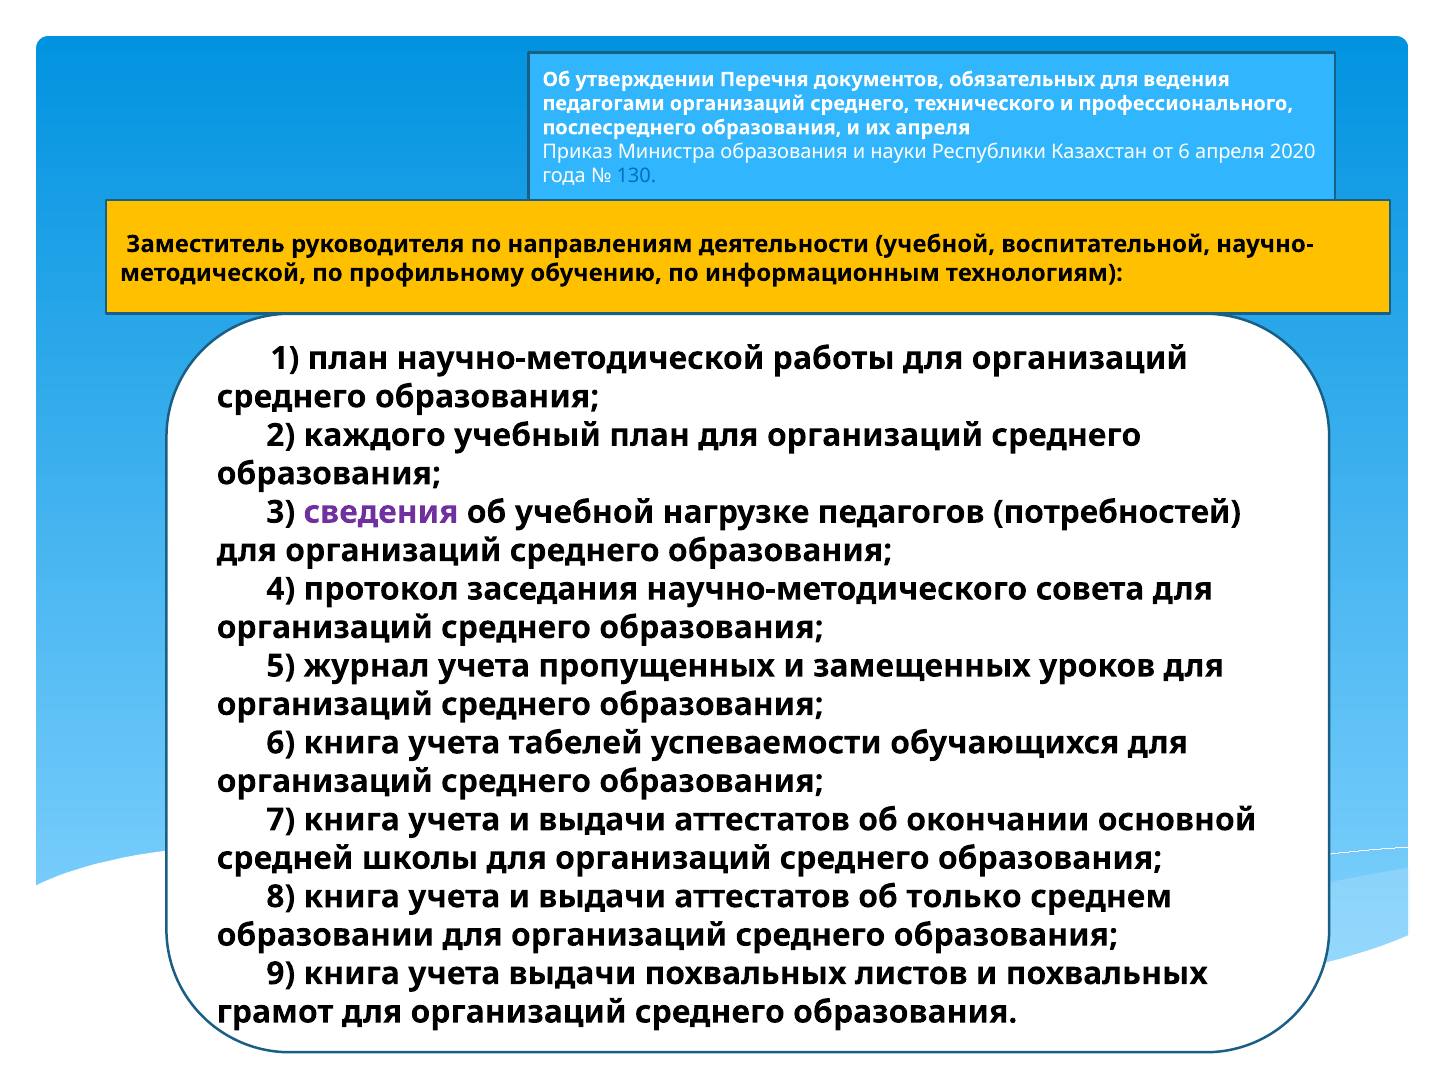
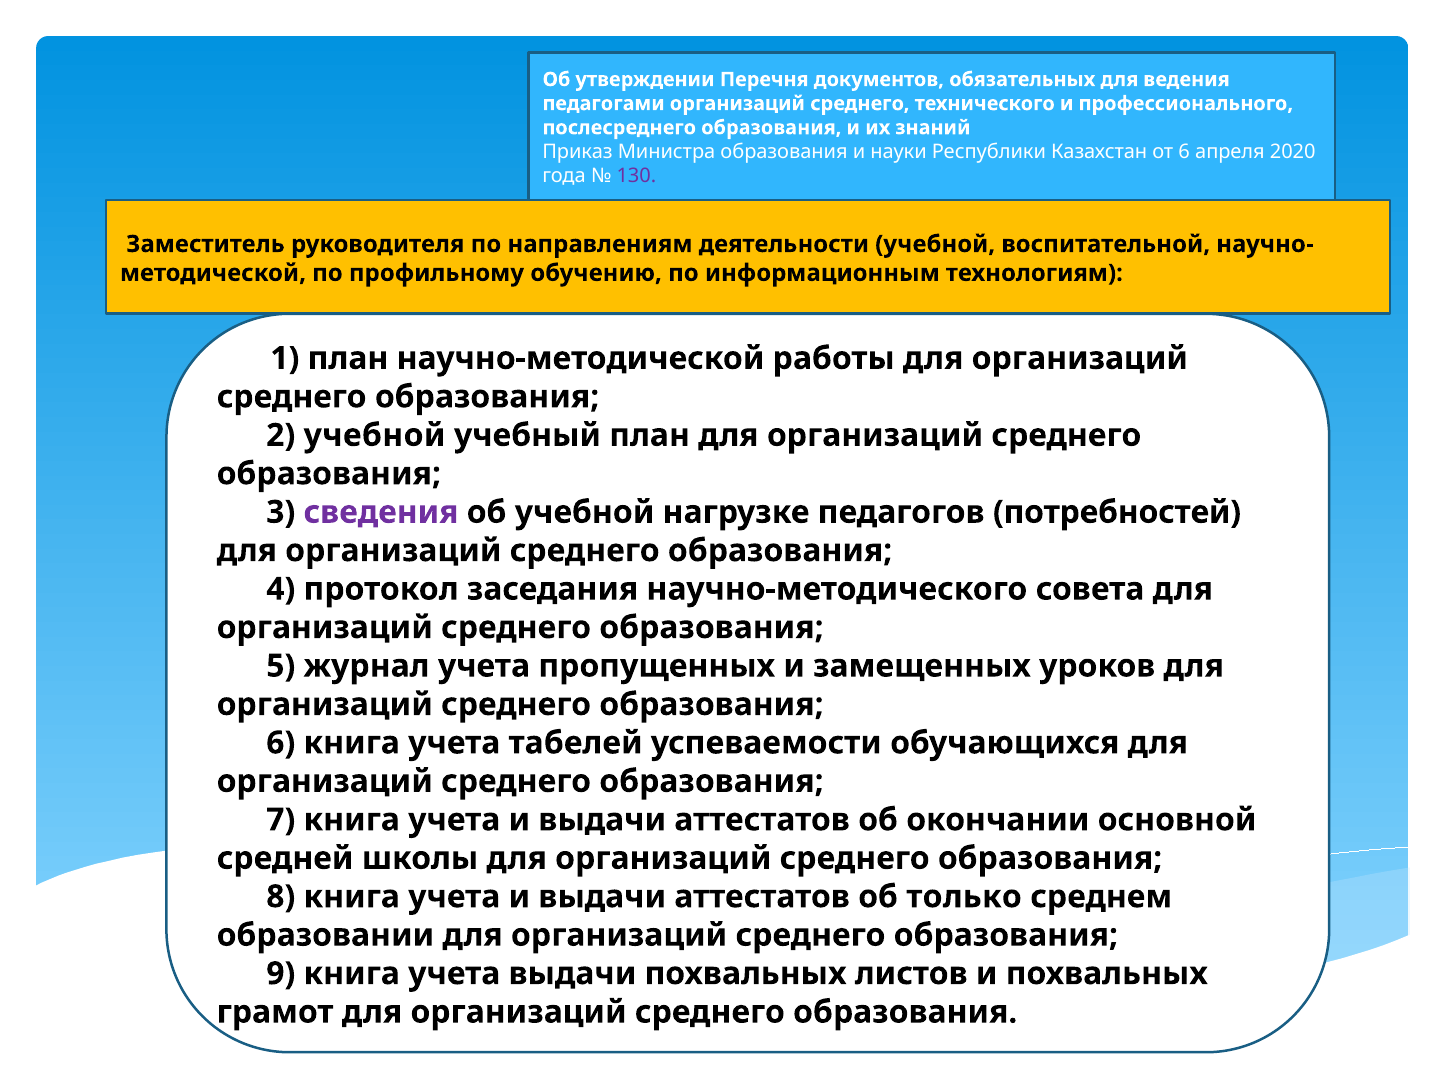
их апреля: апреля -> знаний (933, 128)
130 colour: blue -> purple (636, 176)
2 каждого: каждого -> учебной (375, 435)
